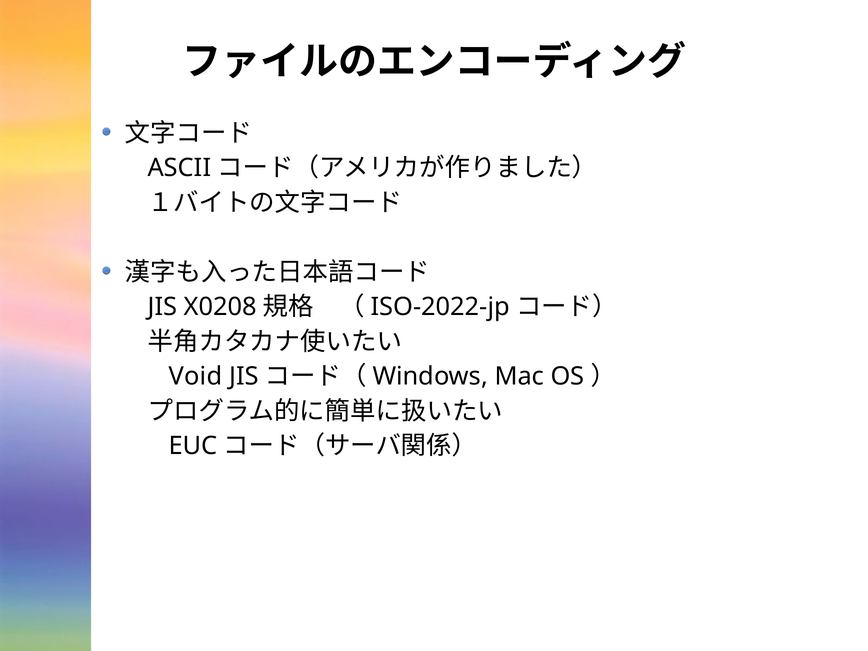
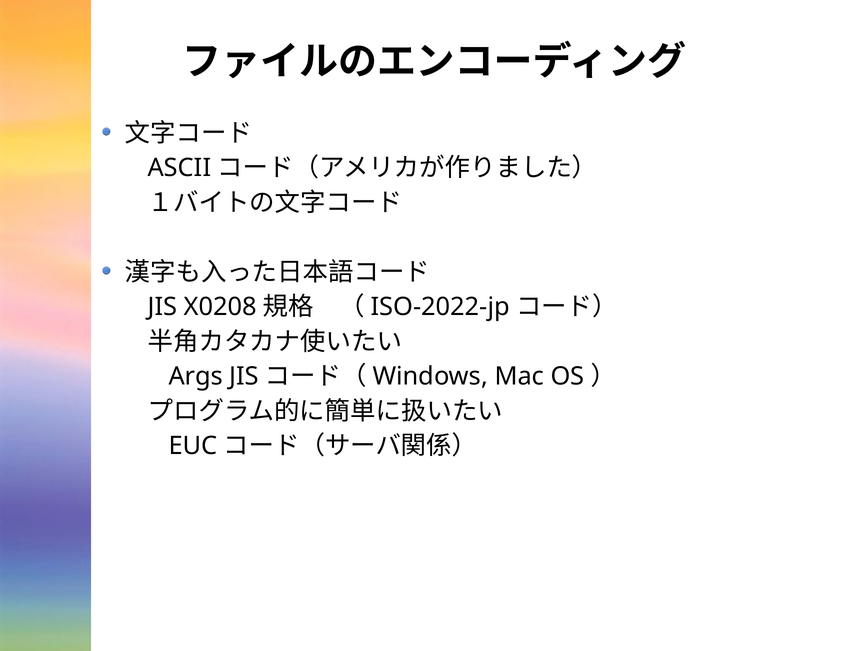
Void: Void -> Args (196, 376)
